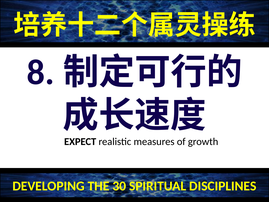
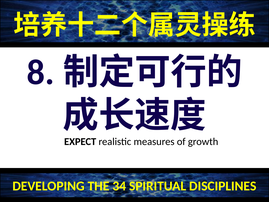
30: 30 -> 34 (119, 186)
